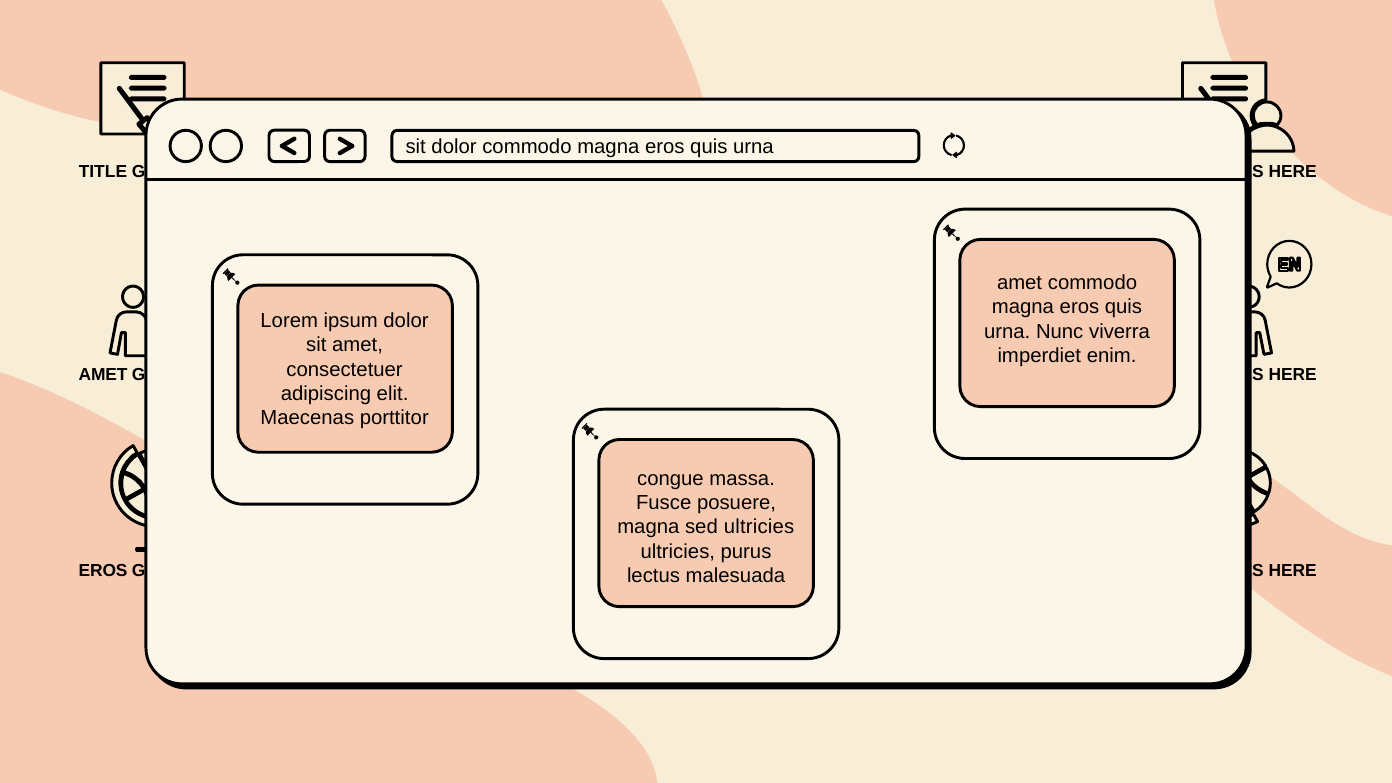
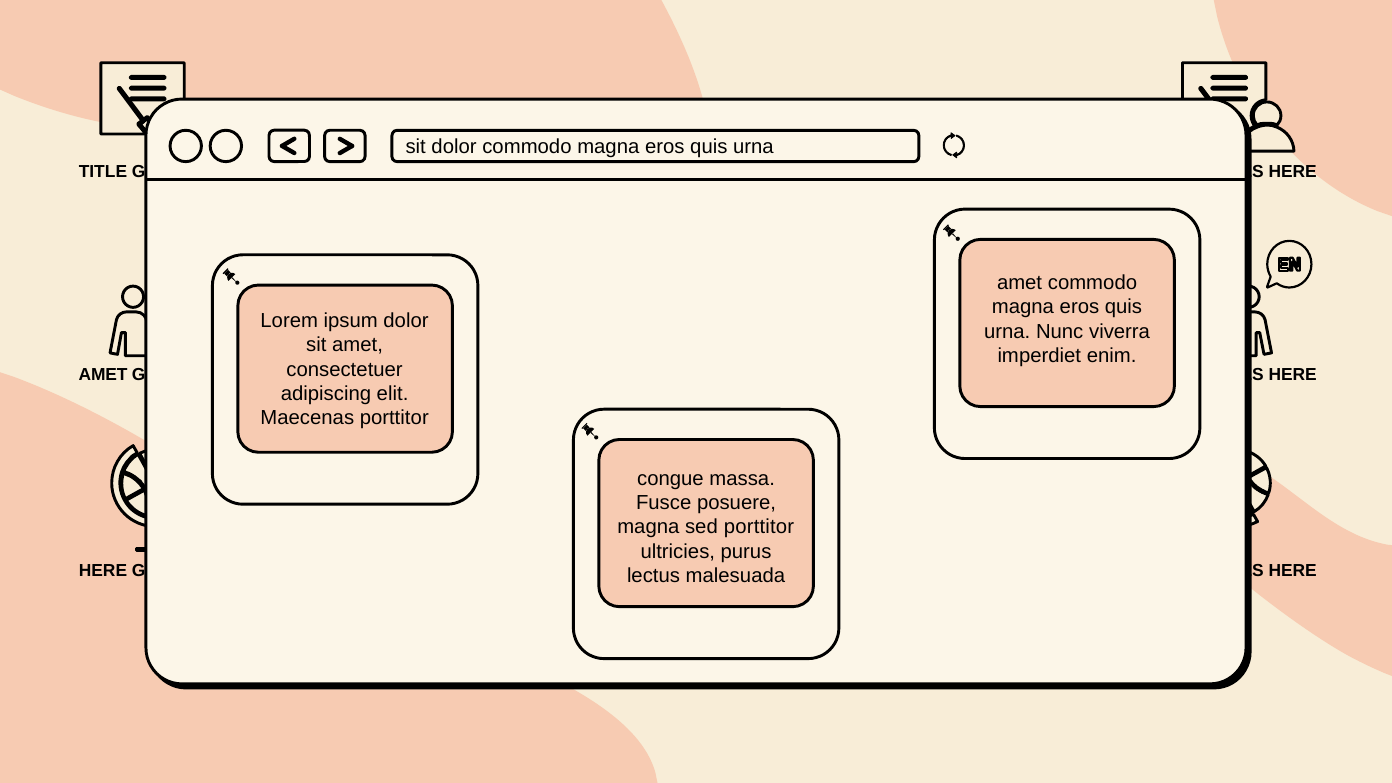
sed ultricies: ultricies -> porttitor (759, 527)
EROS: EROS -> HERE (103, 570)
